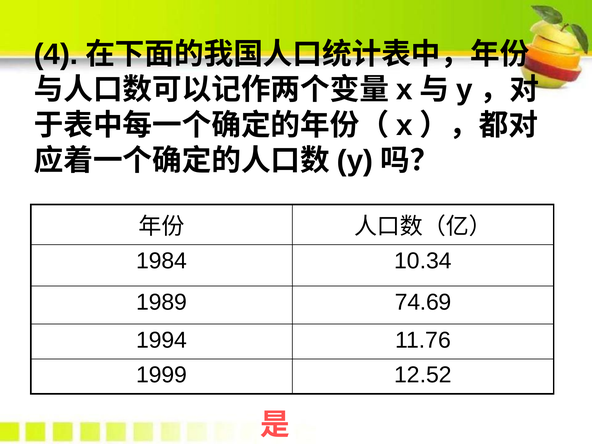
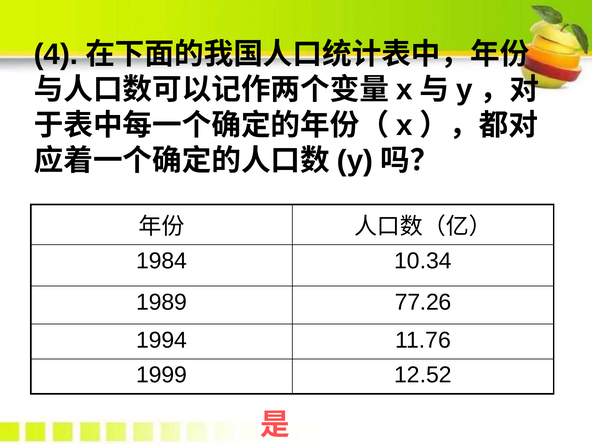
74.69: 74.69 -> 77.26 (423, 302)
